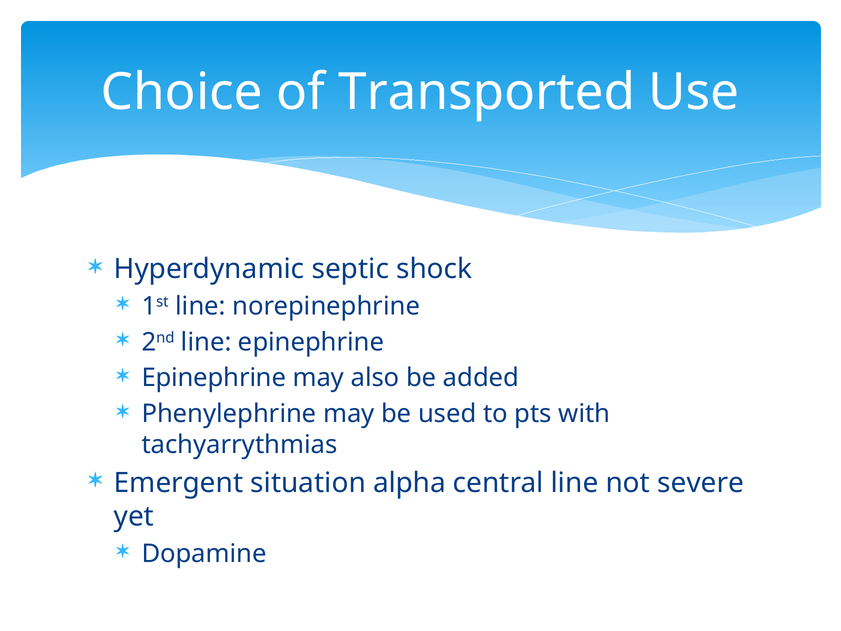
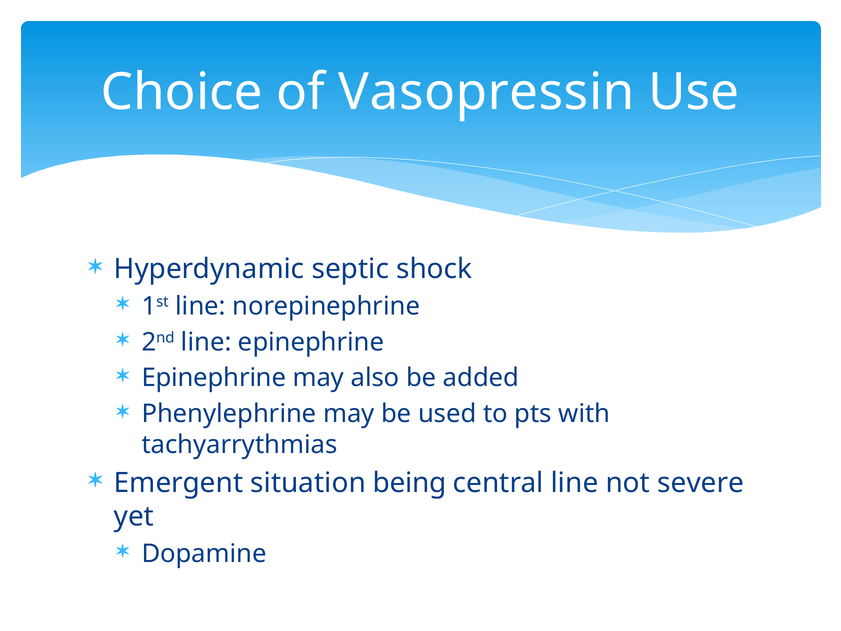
Transported: Transported -> Vasopressin (486, 92)
alpha: alpha -> being (409, 483)
